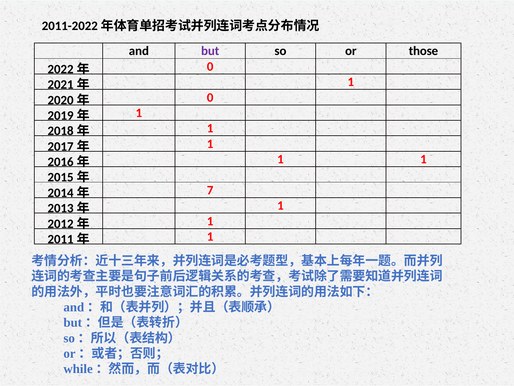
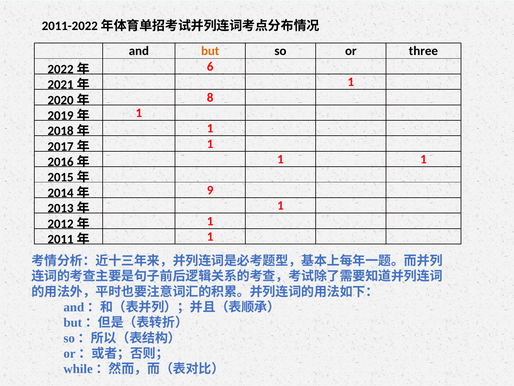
but colour: purple -> orange (210, 51)
those: those -> three (423, 51)
0: 0 -> 6 (210, 66)
0: 0 -> 8 (210, 97)
7: 7 -> 9 (210, 190)
